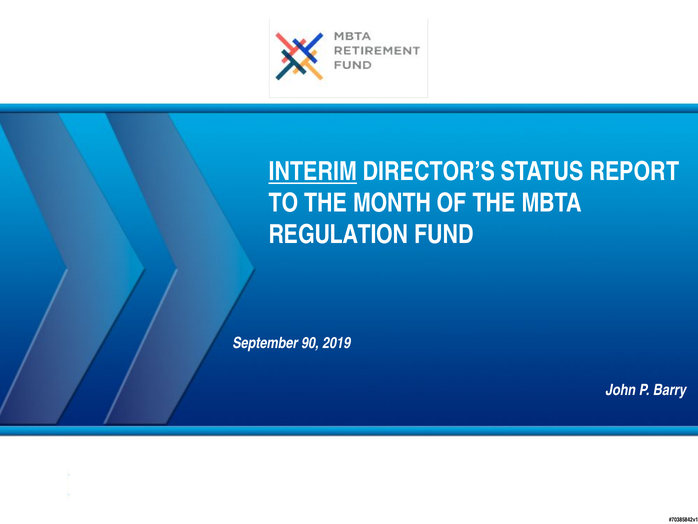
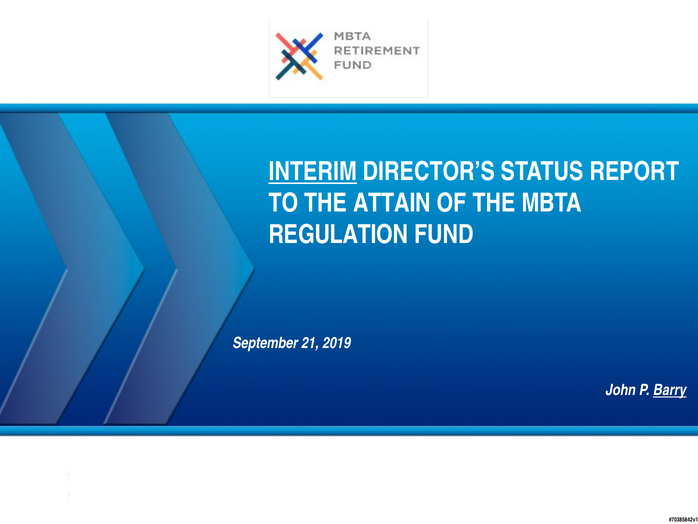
MONTH: MONTH -> ATTAIN (392, 203)
90: 90 -> 21 (310, 343)
Barry underline: none -> present (670, 390)
